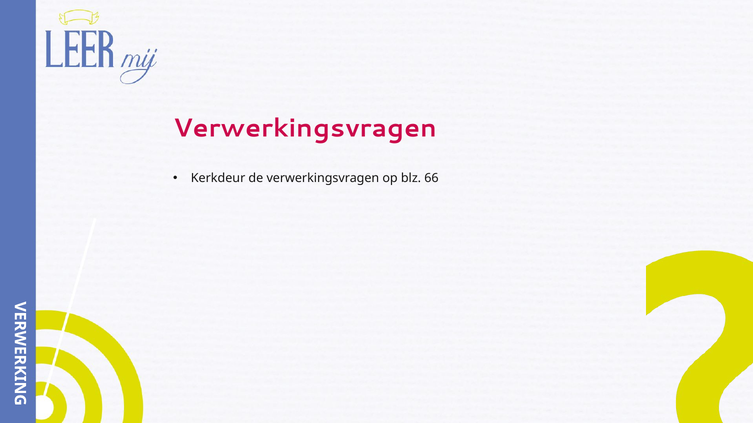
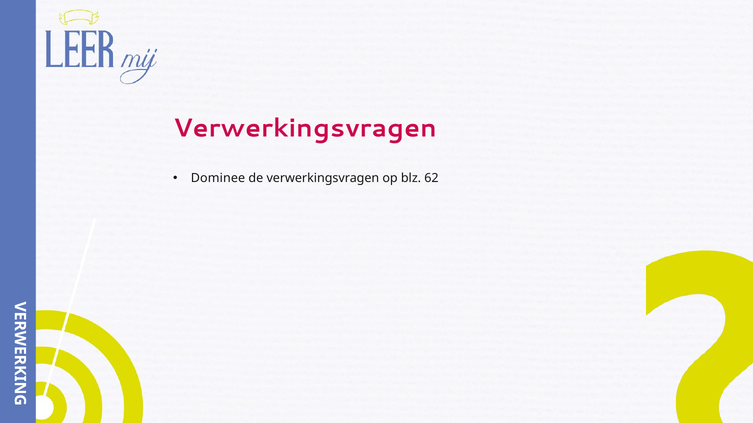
Kerkdeur: Kerkdeur -> Dominee (218, 178)
66: 66 -> 62 (431, 178)
